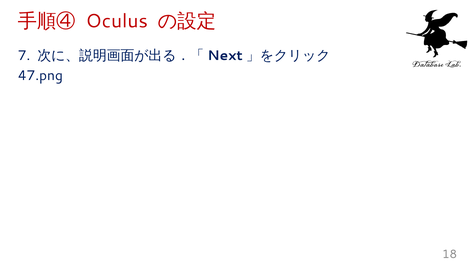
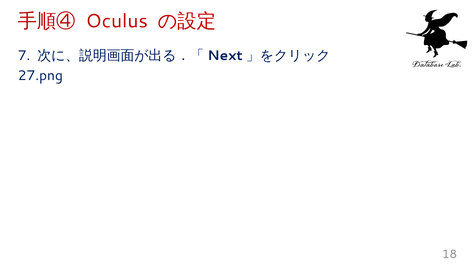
47.png: 47.png -> 27.png (40, 75)
